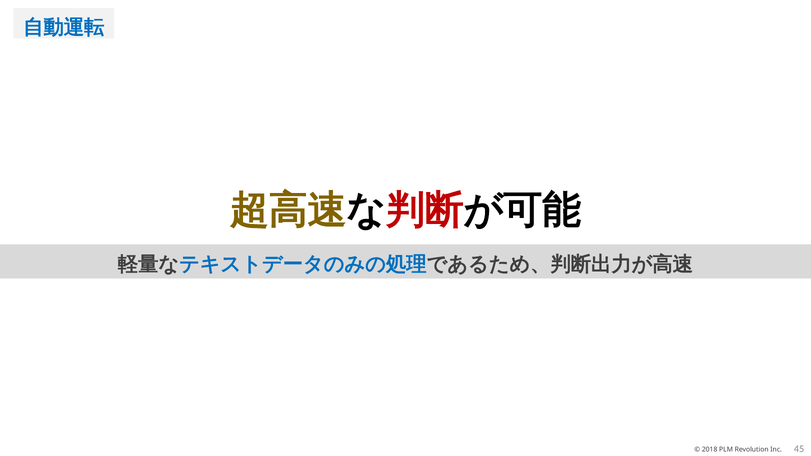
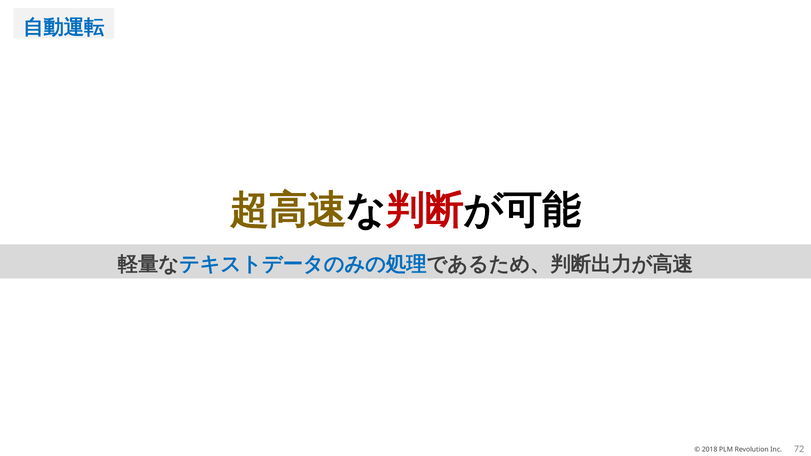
45: 45 -> 72 (799, 449)
